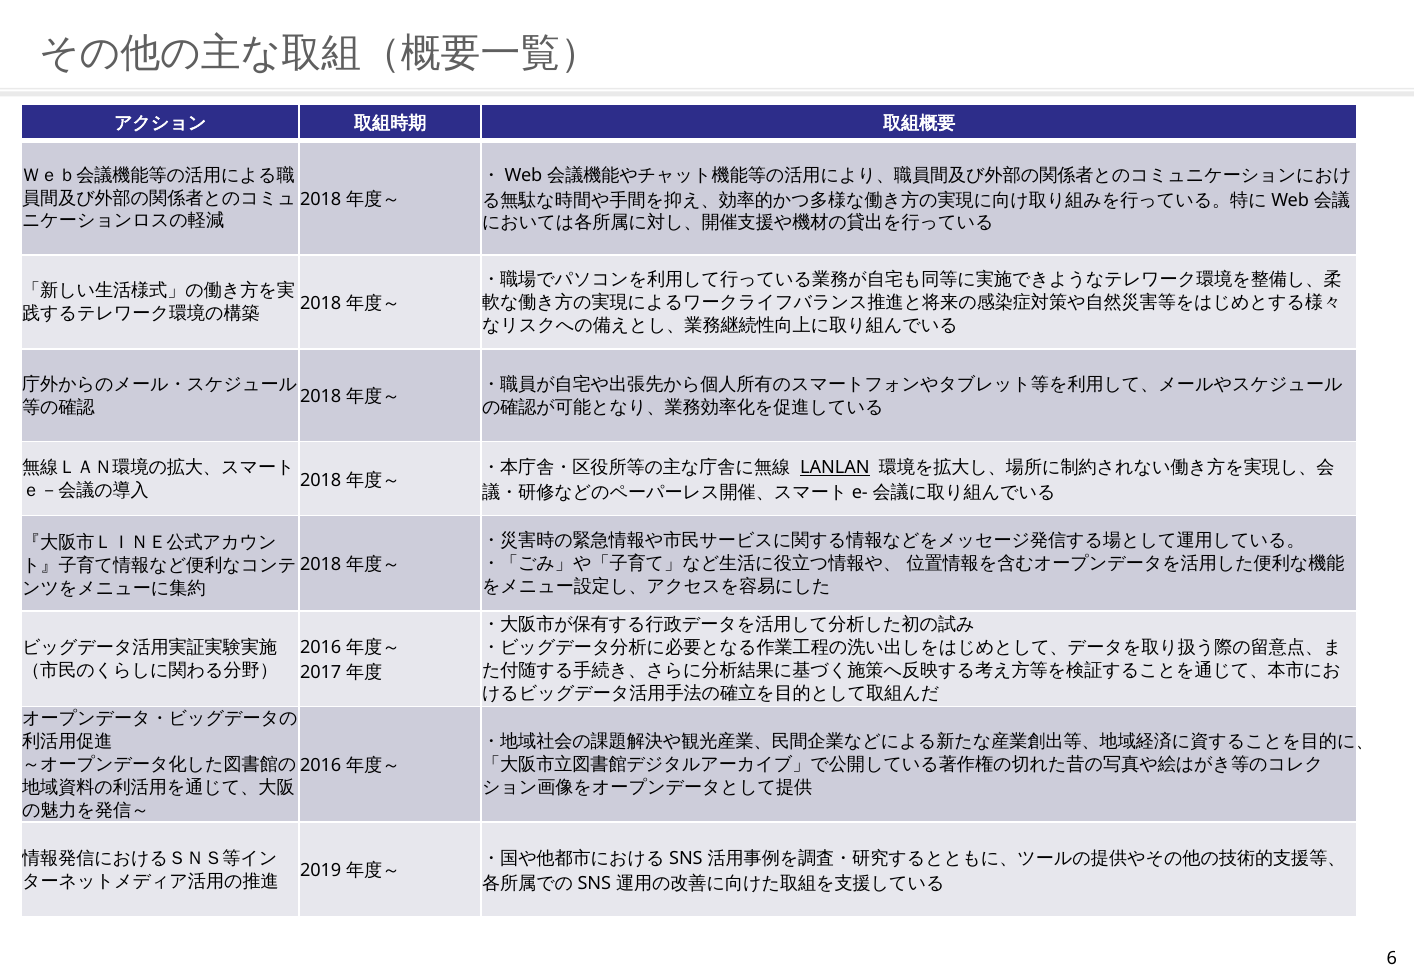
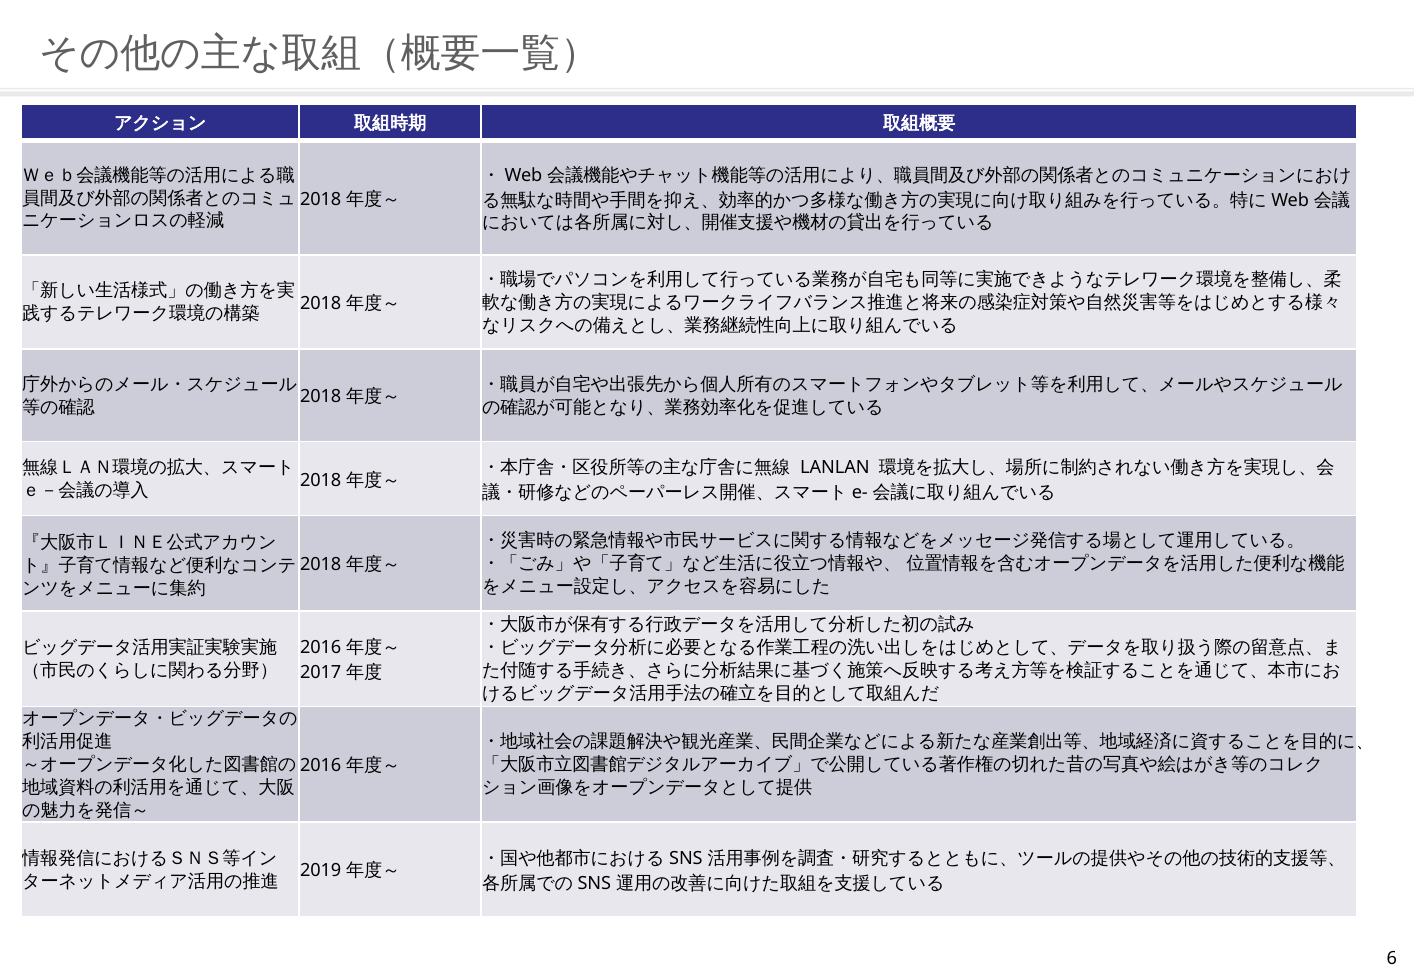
LANLAN underline: present -> none (835, 468)
